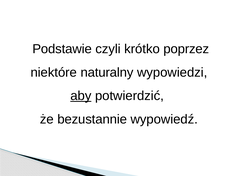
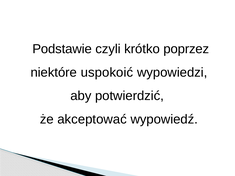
naturalny: naturalny -> uspokoić (107, 72)
aby underline: present -> none (81, 96)
bezustannie: bezustannie -> akceptować (92, 119)
